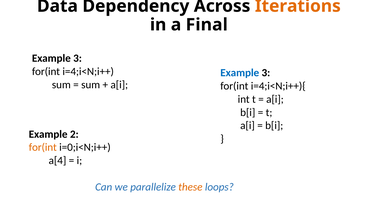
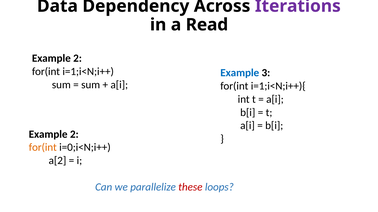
Iterations colour: orange -> purple (298, 6)
Final: Final -> Read (207, 25)
3: 3 -> 2 (78, 59)
i=4;i<N;i++: i=4;i<N;i++ -> i=1;i<N;i++ (88, 72)
i=4;i<N;i++){: i=4;i<N;i++){ -> i=1;i<N;i++){ (278, 86)
a[4: a[4 -> a[2 (57, 161)
these colour: orange -> red (190, 187)
